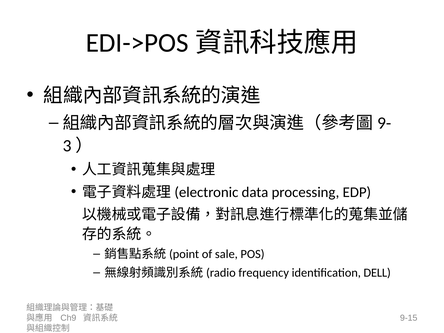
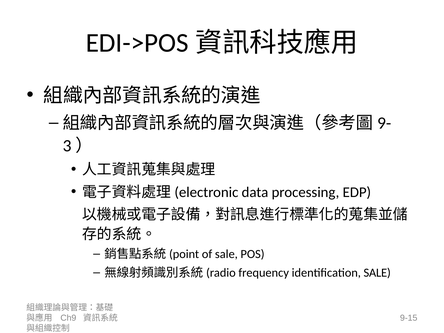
identification DELL: DELL -> SALE (377, 273)
